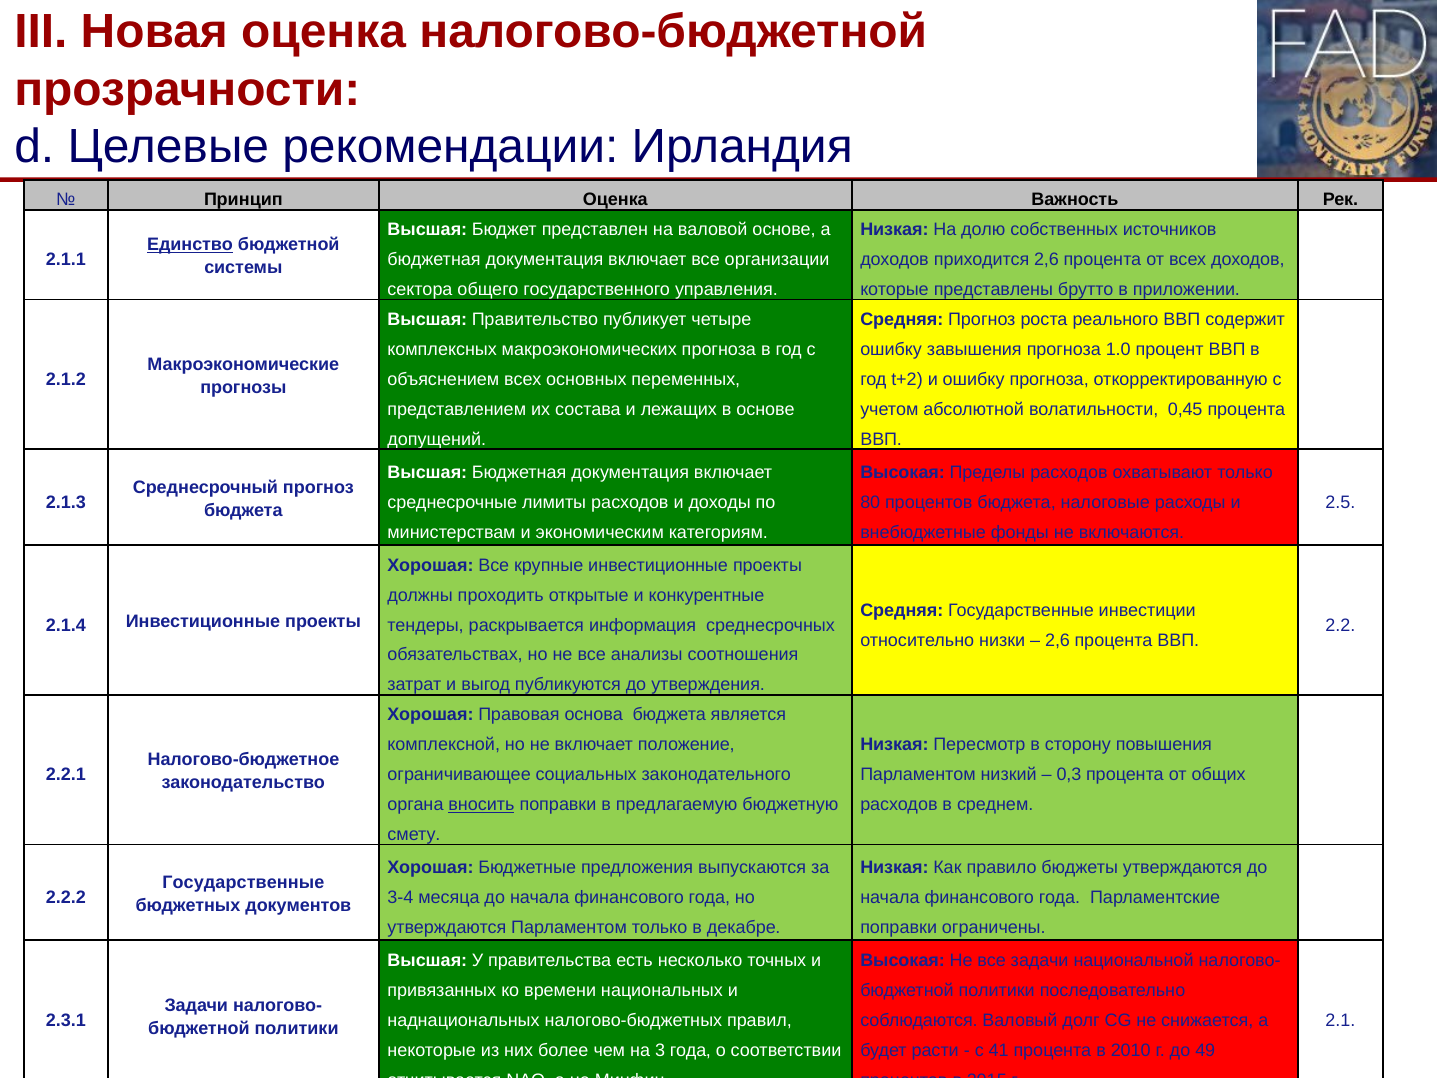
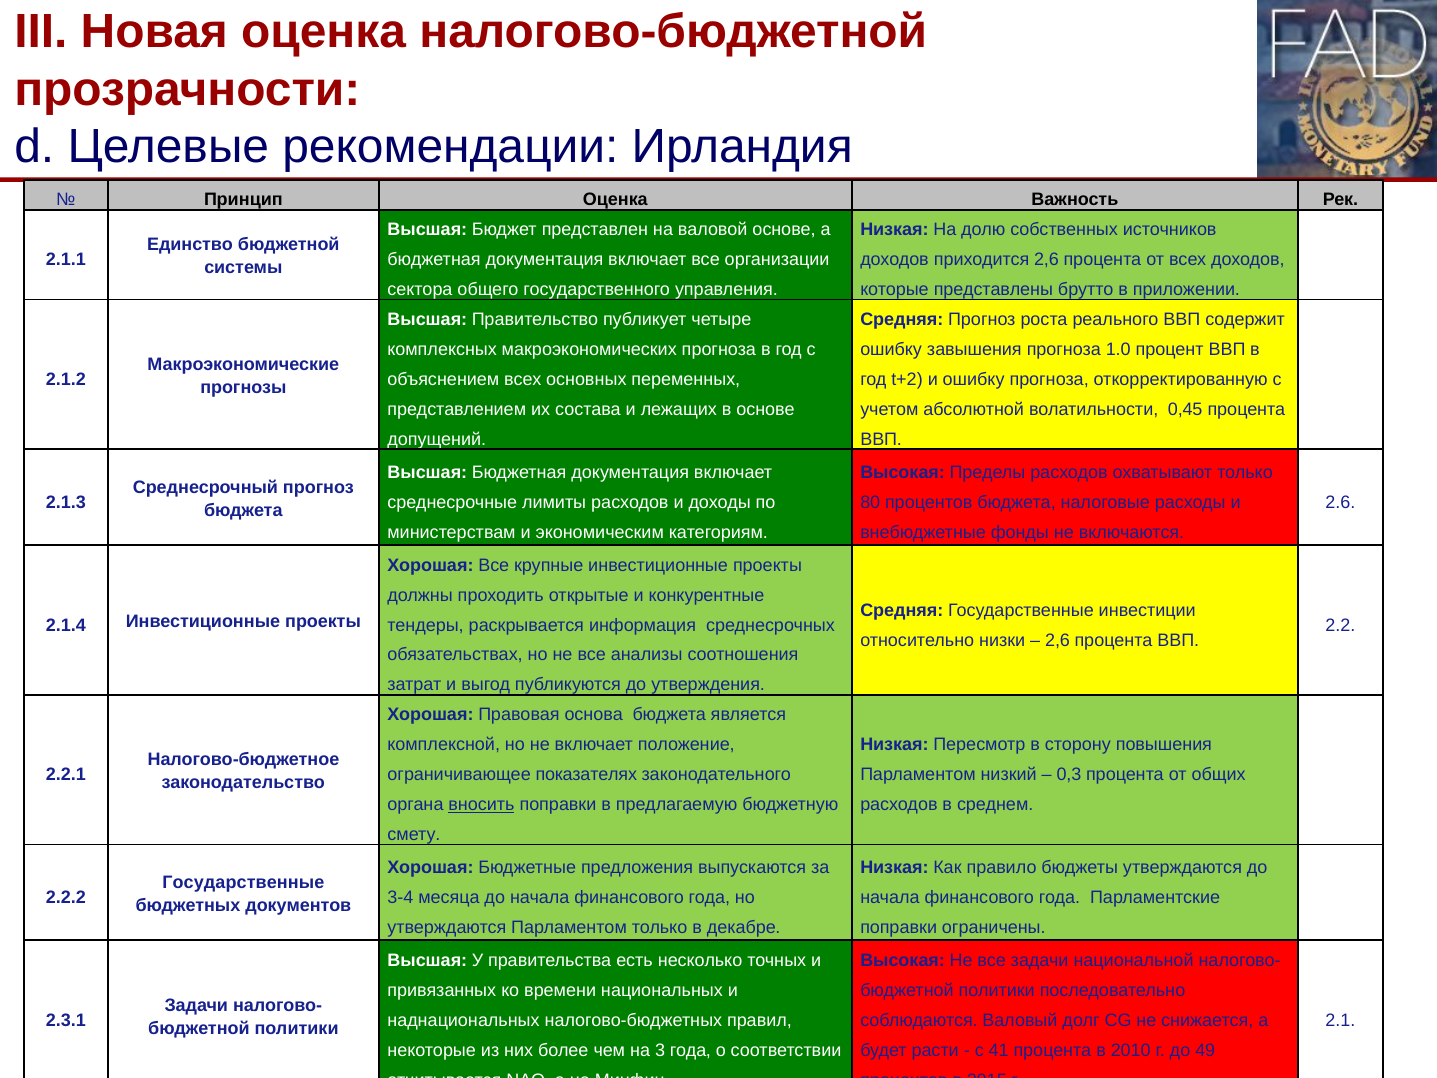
Единство underline: present -> none (190, 245)
2.5: 2.5 -> 2.6 (1340, 502)
социальных: социальных -> показателях (586, 775)
